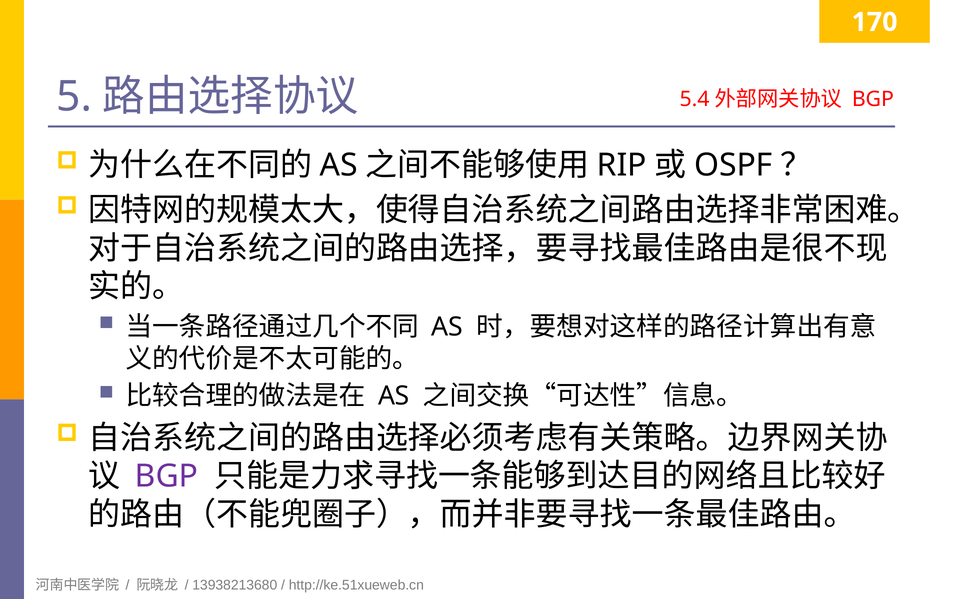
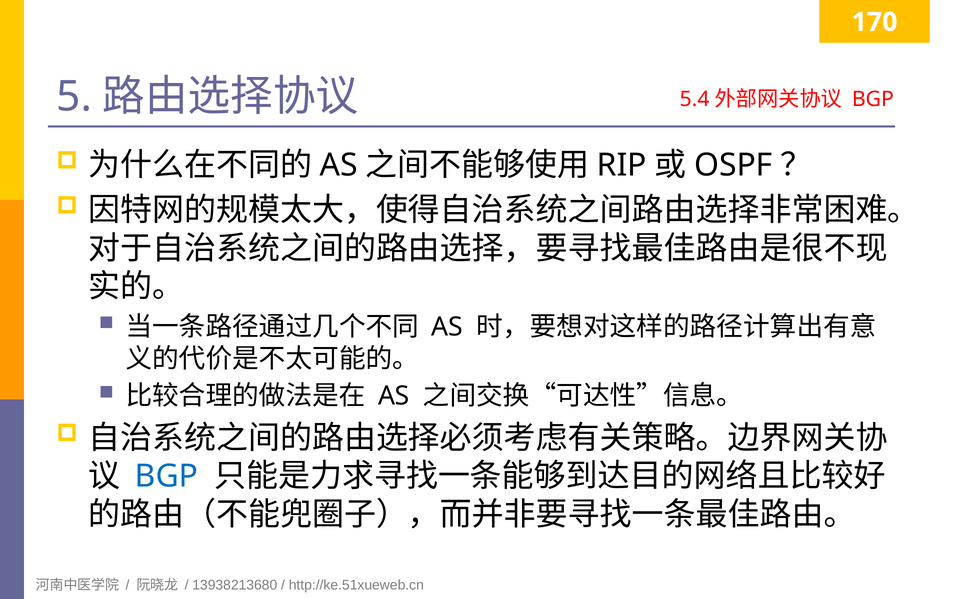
BGP colour: purple -> blue (167, 477)
